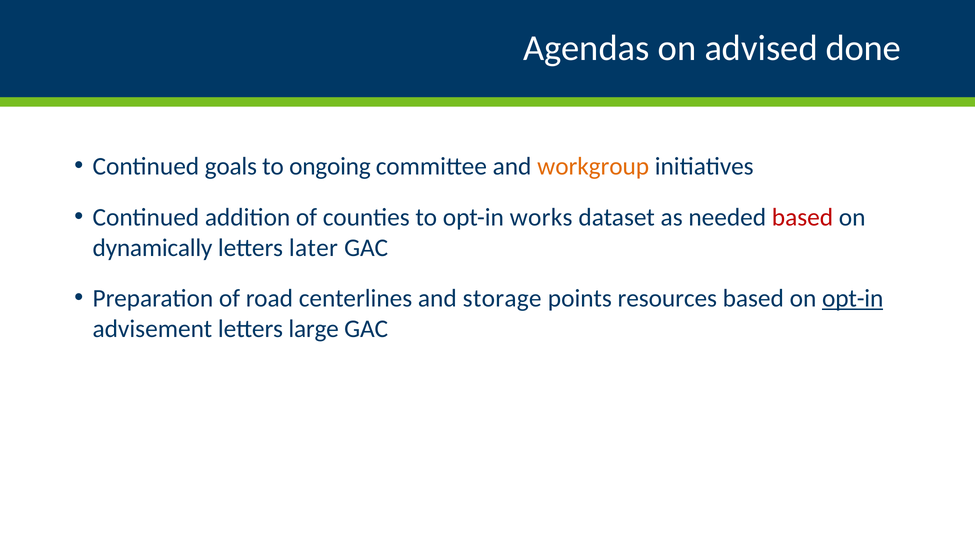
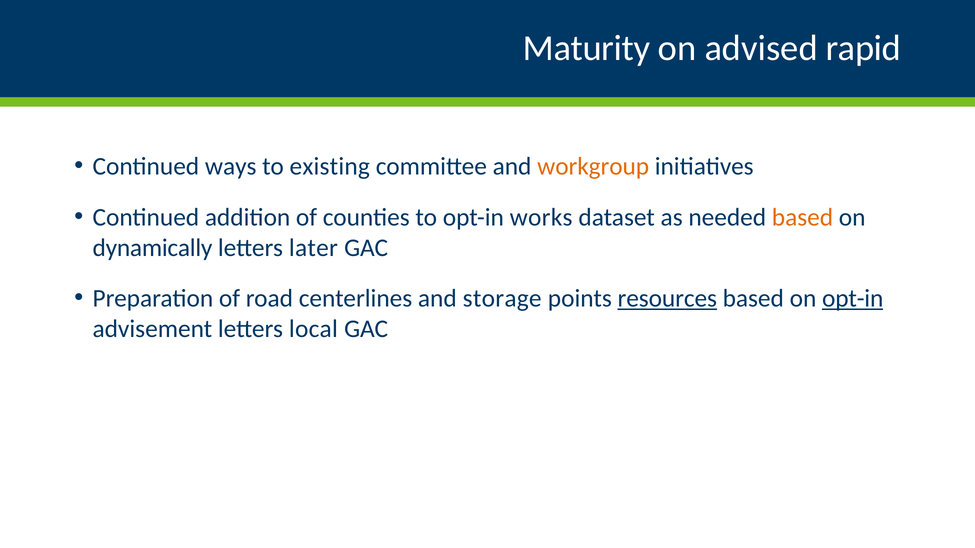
Agendas: Agendas -> Maturity (586, 48)
done: done -> rapid (863, 48)
goals: goals -> ways (231, 167)
ongoing: ongoing -> existing (330, 167)
based colour: red -> orange (802, 217)
resources underline: none -> present (667, 299)
large: large -> local (313, 329)
